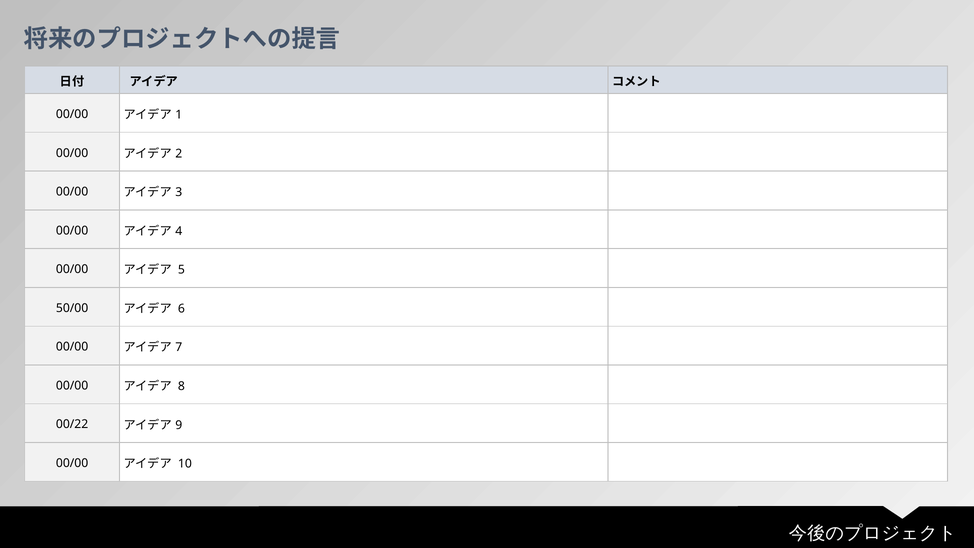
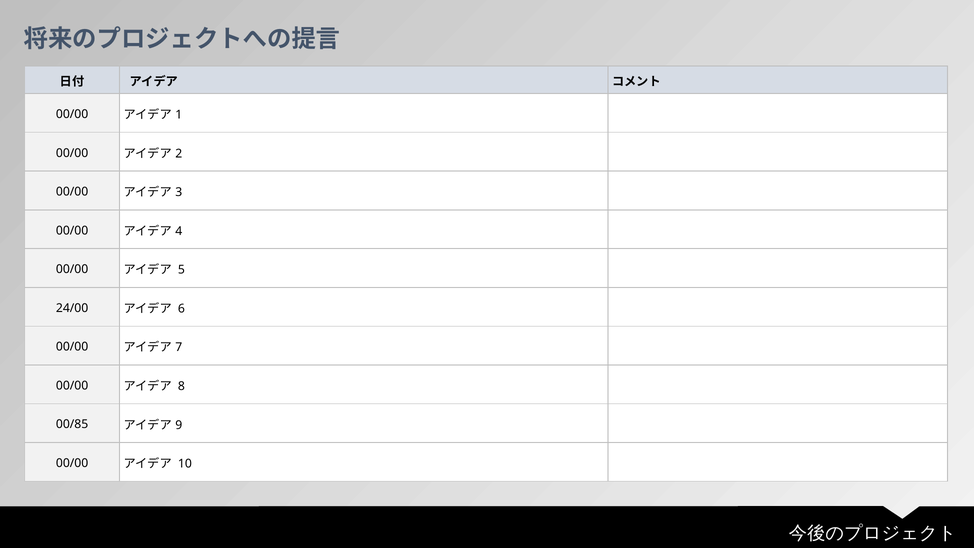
50/00: 50/00 -> 24/00 (72, 308)
00/22: 00/22 -> 00/85 (72, 424)
